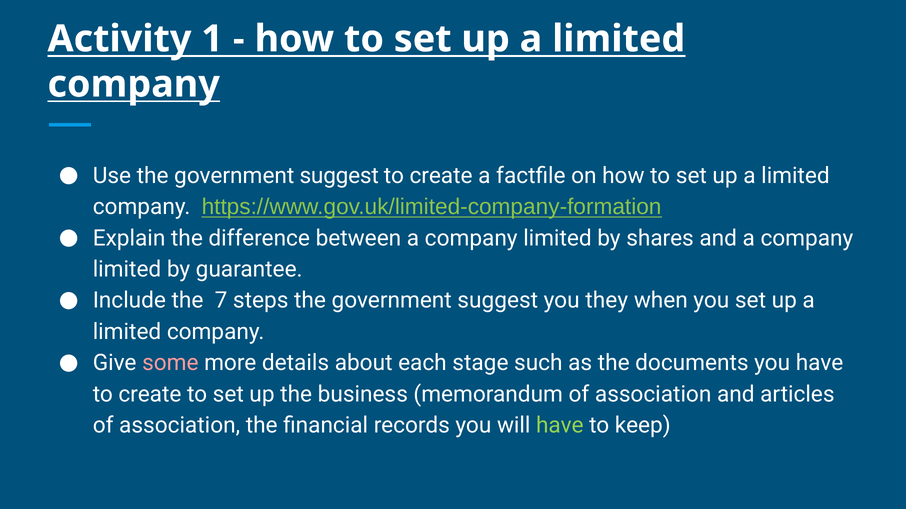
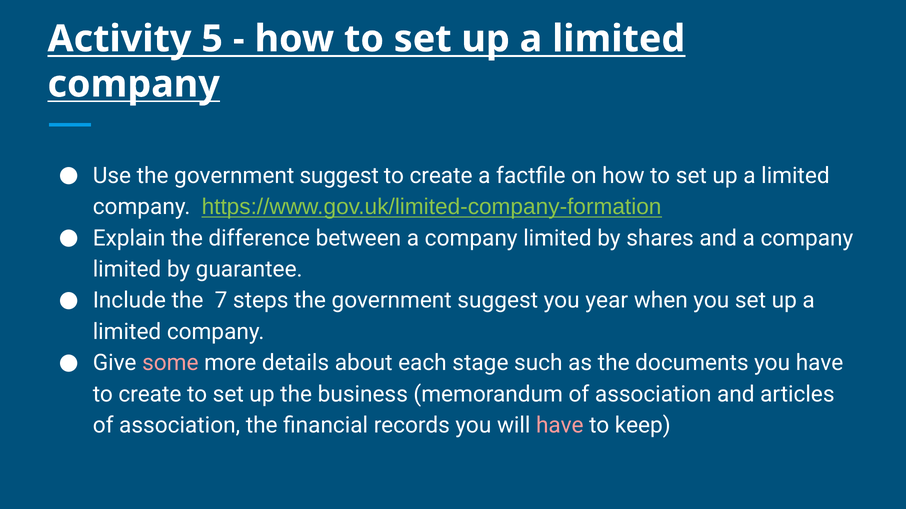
1: 1 -> 5 (212, 39)
they: they -> year (607, 301)
have colour: light green -> pink (560, 426)
